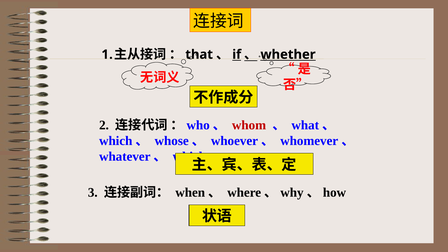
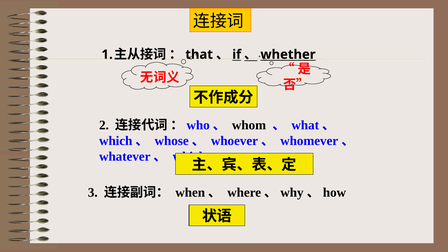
whom colour: red -> black (249, 125)
